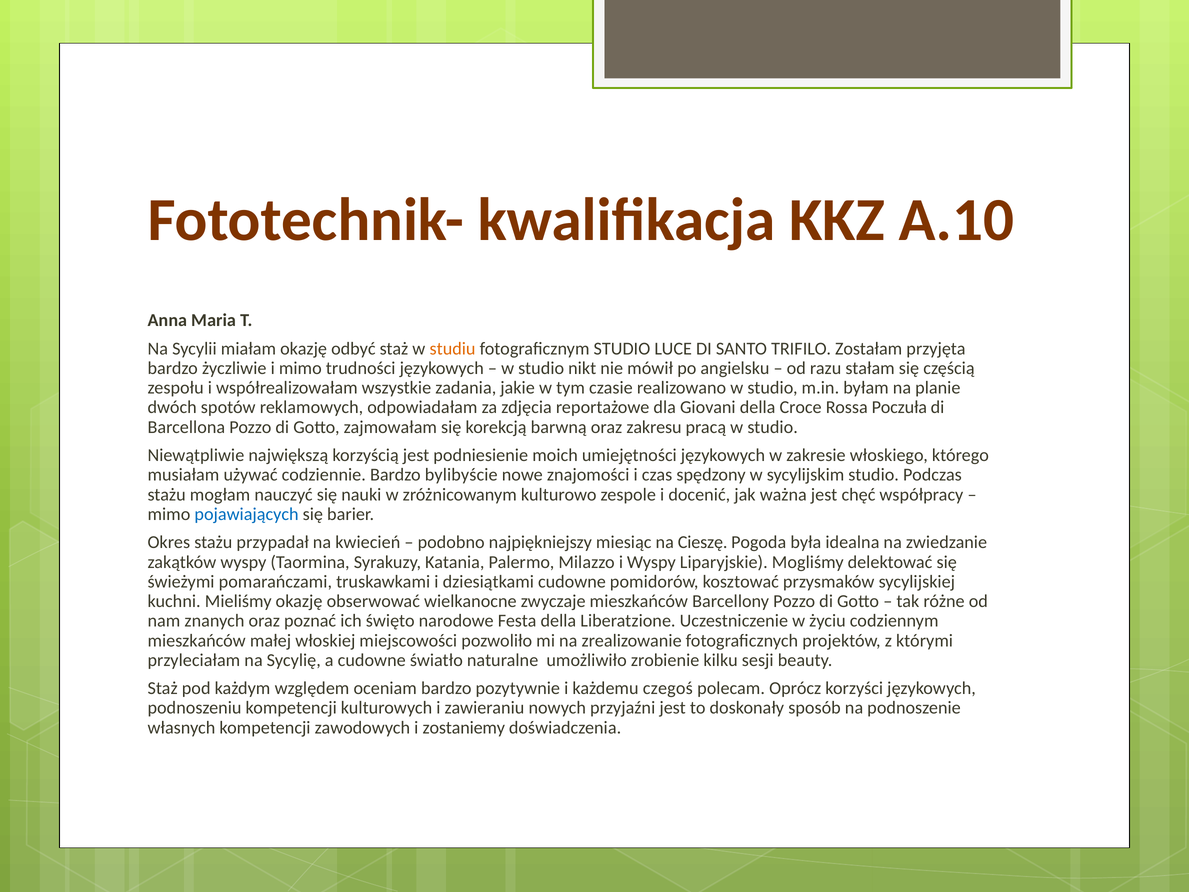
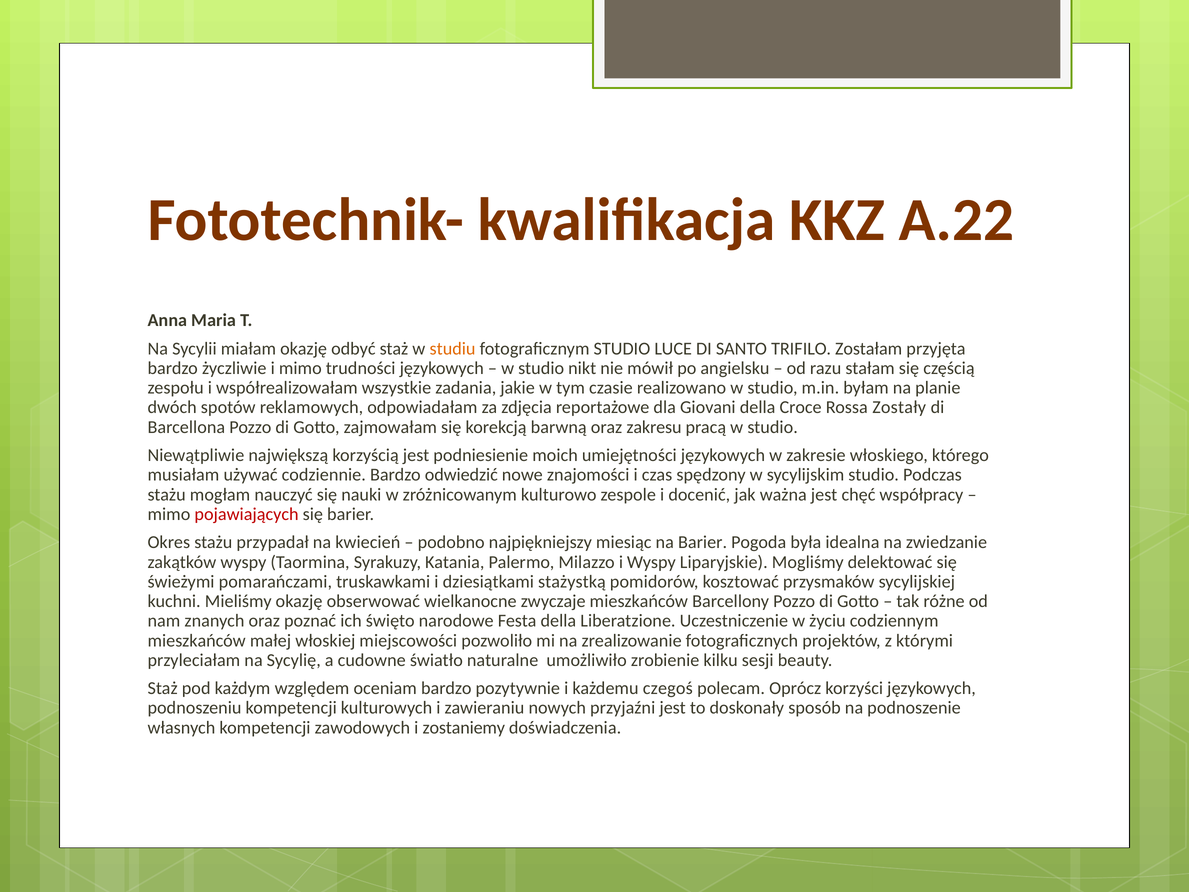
A.10: A.10 -> A.22 (957, 220)
Poczuła: Poczuła -> Zostały (899, 407)
bylibyście: bylibyście -> odwiedzić (461, 475)
pojawiających colour: blue -> red (247, 514)
na Cieszę: Cieszę -> Barier (703, 542)
dziesiątkami cudowne: cudowne -> stażystką (572, 581)
